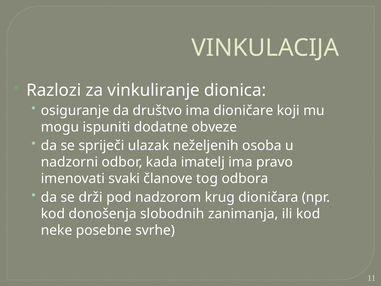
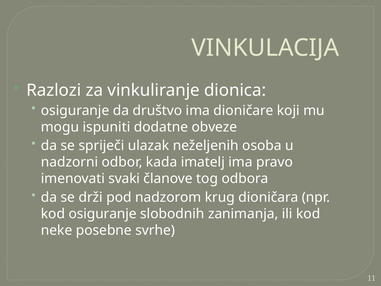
kod donošenja: donošenja -> osiguranje (103, 214)
